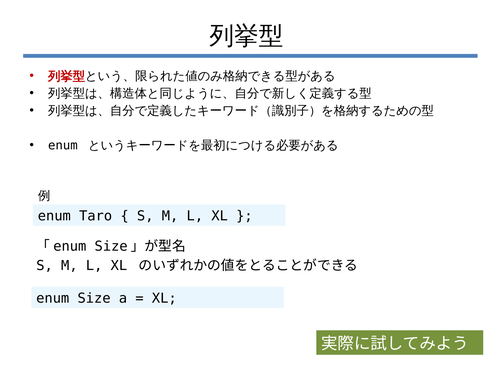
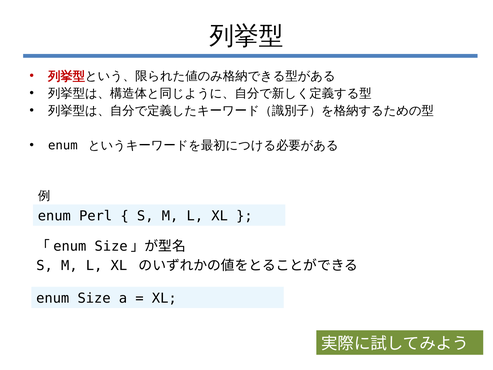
Taro: Taro -> Perl (96, 216)
